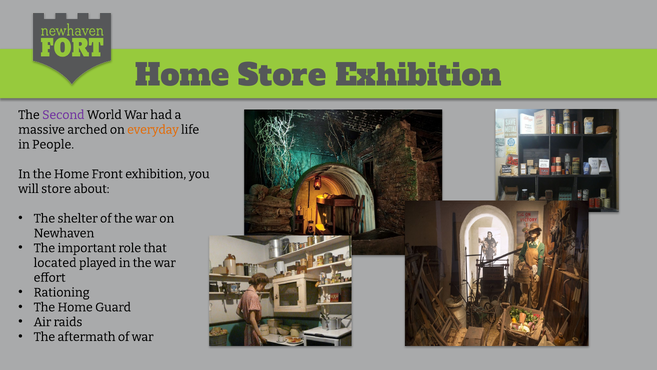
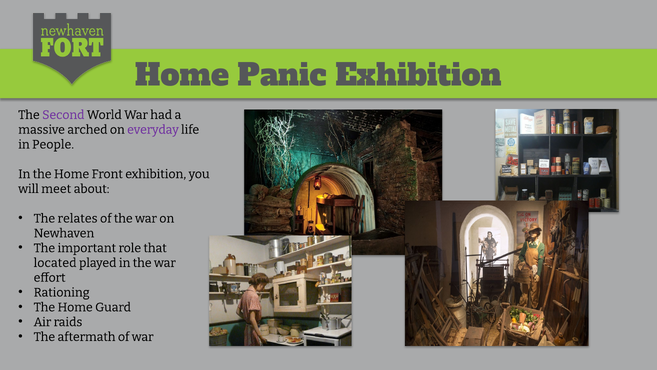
Home Store: Store -> Panic (282, 76)
everyday colour: orange -> purple (153, 130)
will store: store -> meet (56, 189)
shelter: shelter -> relates (78, 218)
